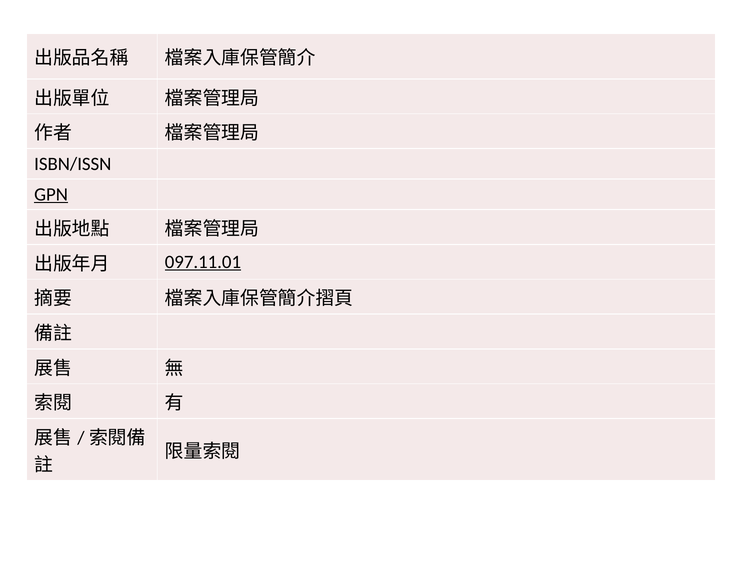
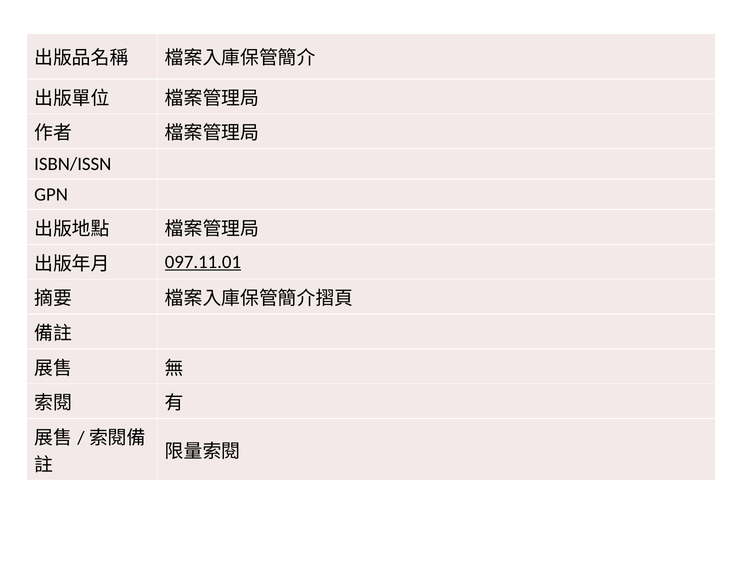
GPN underline: present -> none (51, 195)
